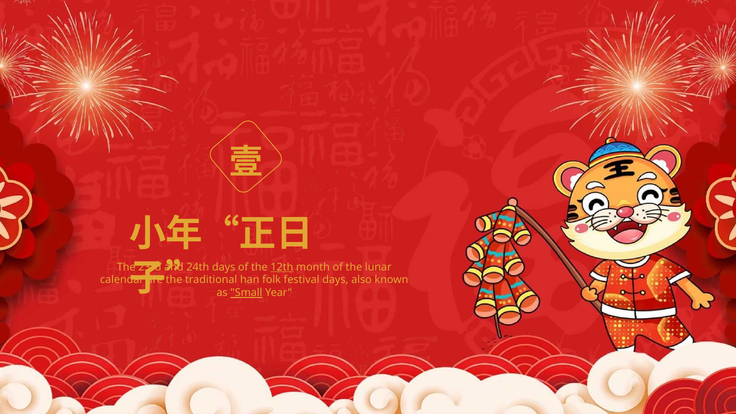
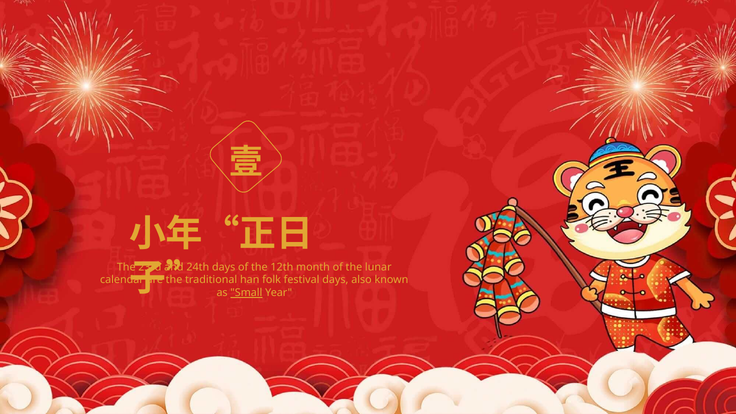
12th underline: present -> none (282, 267)
